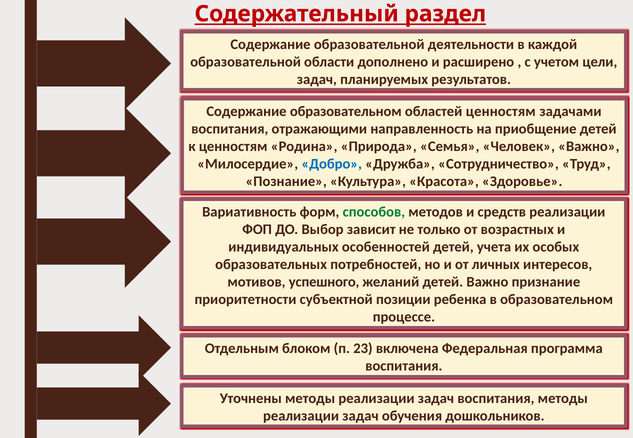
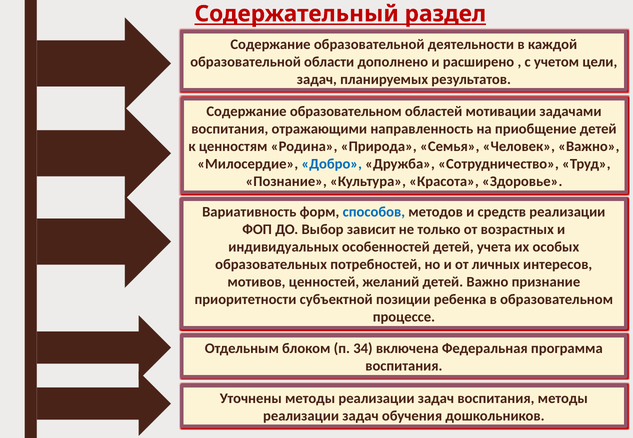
областей ценностям: ценностям -> мотивации (501, 112)
способов colour: green -> blue (374, 212)
успешного: успешного -> ценностей (324, 282)
23: 23 -> 34 (363, 349)
